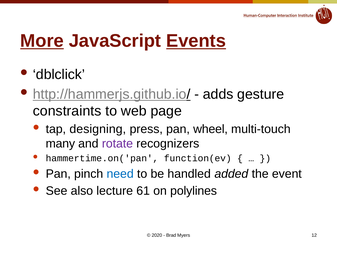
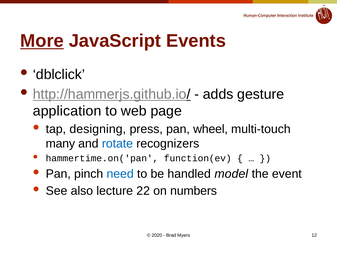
Events underline: present -> none (196, 41)
constraints: constraints -> application (67, 111)
rotate colour: purple -> blue (117, 144)
added: added -> model (231, 174)
61: 61 -> 22 (143, 191)
polylines: polylines -> numbers (194, 191)
